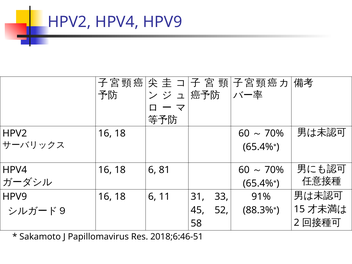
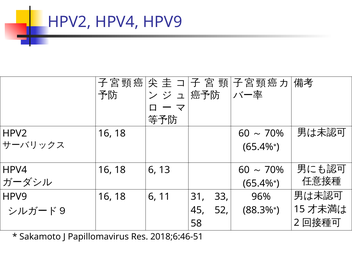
81: 81 -> 13 (164, 170)
91%: 91% -> 96% (261, 197)
